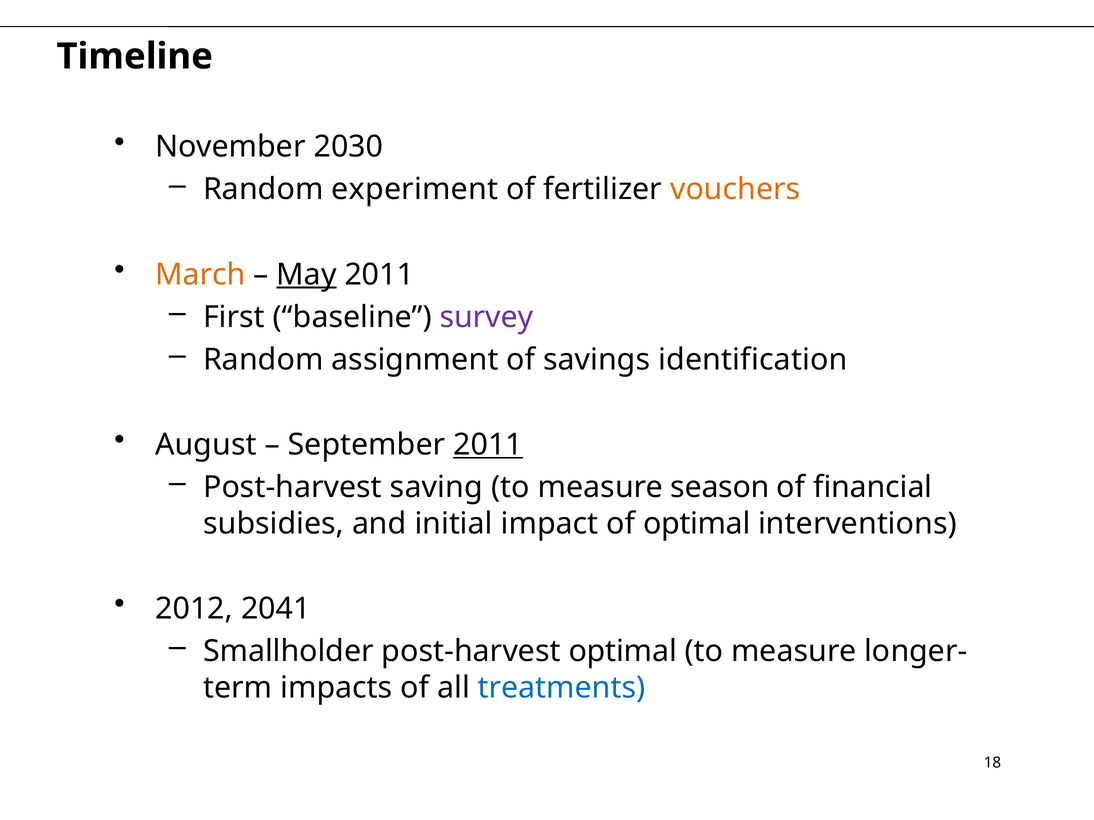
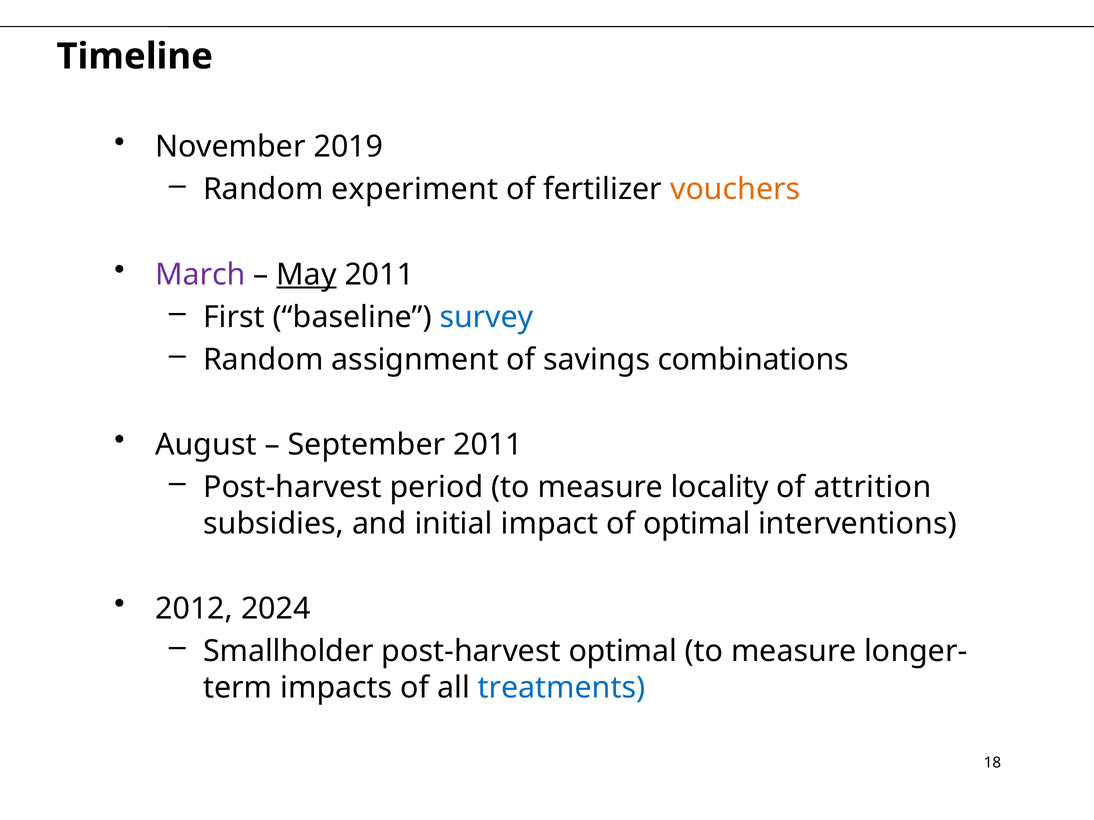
2030: 2030 -> 2019 (348, 147)
March colour: orange -> purple (200, 275)
survey colour: purple -> blue (487, 317)
identification: identification -> combinations (753, 360)
2011 underline: present -> none (488, 445)
saving: saving -> period (436, 487)
season: season -> locality (720, 487)
financial: financial -> attrition (873, 487)
2041: 2041 -> 2024 (276, 609)
